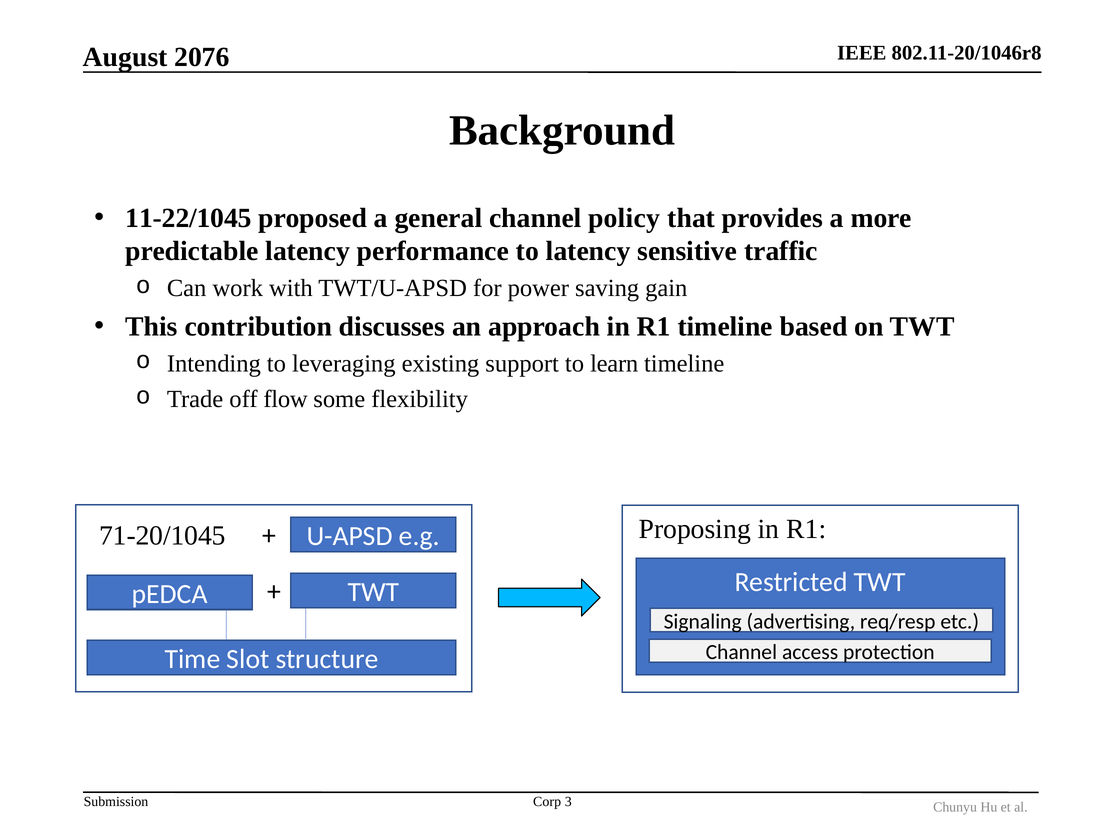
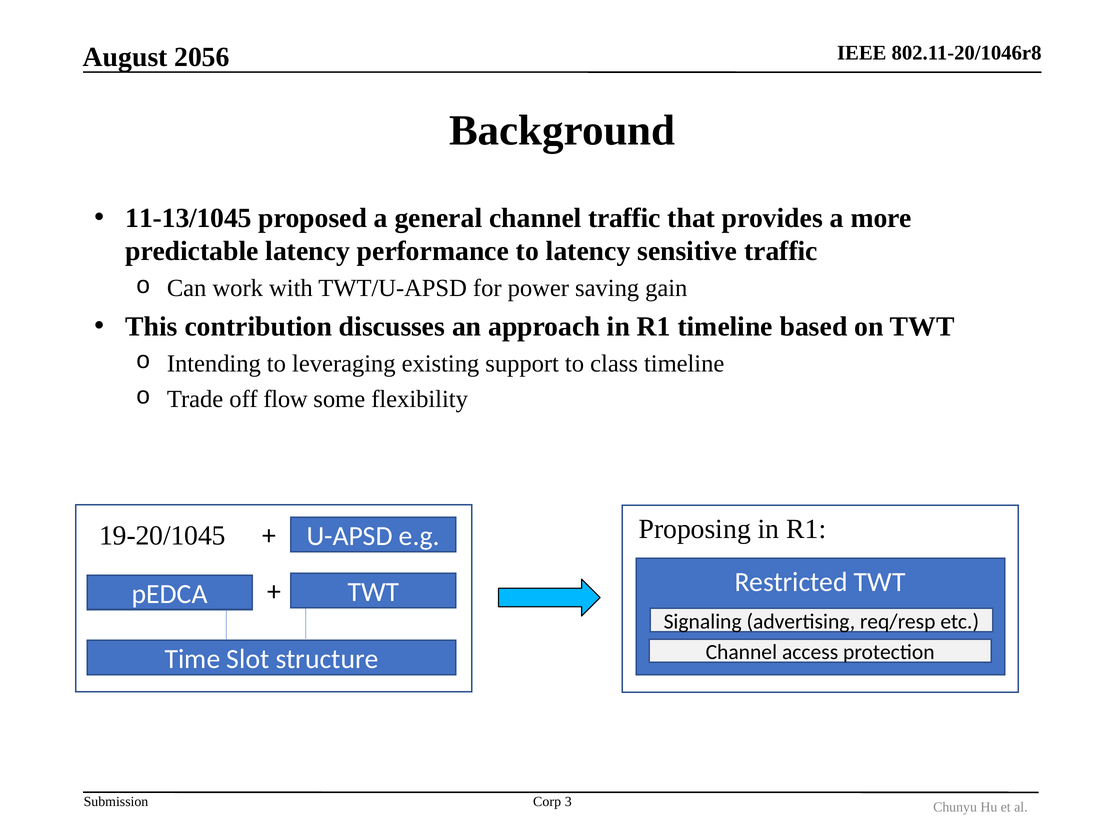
2076: 2076 -> 2056 (202, 57)
11-22/1045: 11-22/1045 -> 11-13/1045 (188, 218)
channel policy: policy -> traffic (624, 218)
learn: learn -> class (614, 364)
71-20/1045: 71-20/1045 -> 19-20/1045 (162, 536)
